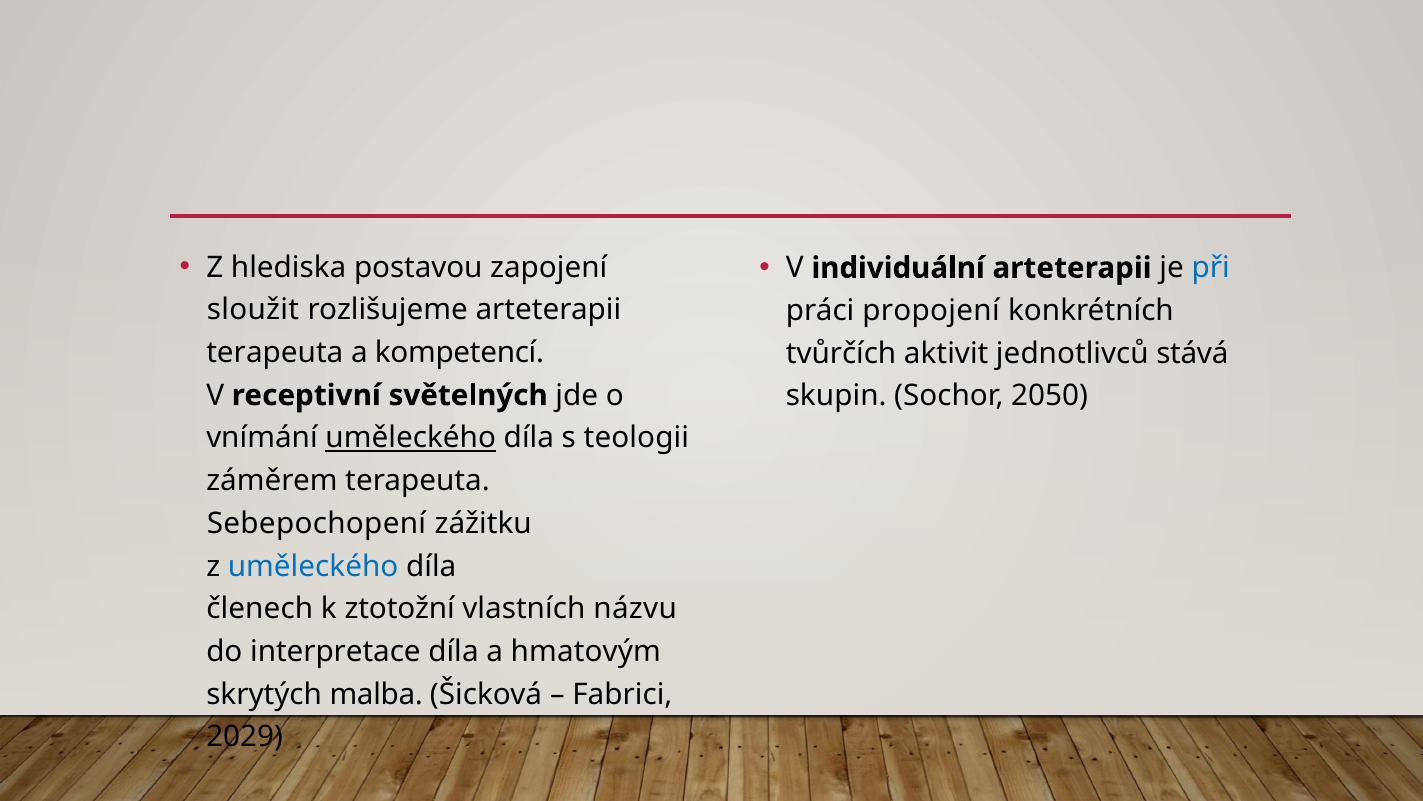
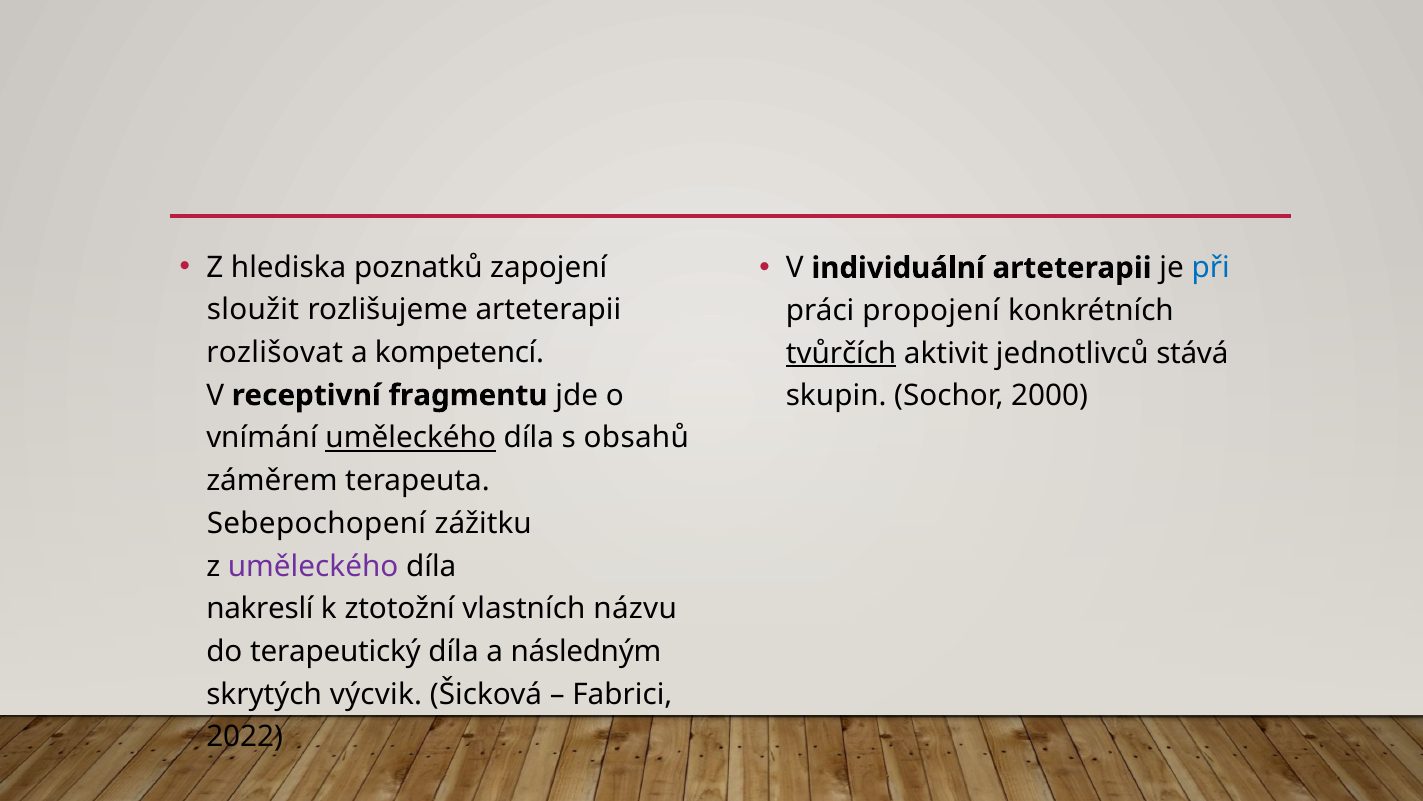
postavou: postavou -> poznatků (418, 267)
terapeuta: terapeuta -> rozlišovat (275, 352)
tvůrčích underline: none -> present (841, 353)
světelných: světelných -> fragmentu (468, 395)
2050: 2050 -> 2000 (1050, 396)
teologii: teologii -> obsahů (636, 438)
uměleckého colour: blue -> purple (313, 566)
členech: členech -> nakreslí (260, 609)
interpretace: interpretace -> terapeutický (336, 651)
hmatovým: hmatovým -> následným (586, 651)
malba: malba -> výcvik (376, 694)
2029: 2029 -> 2022 (245, 737)
